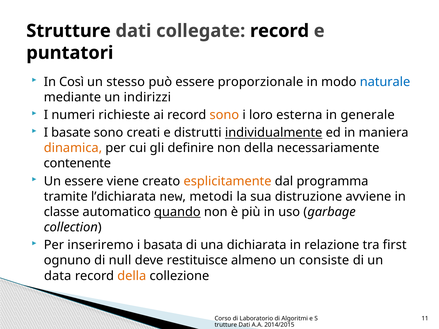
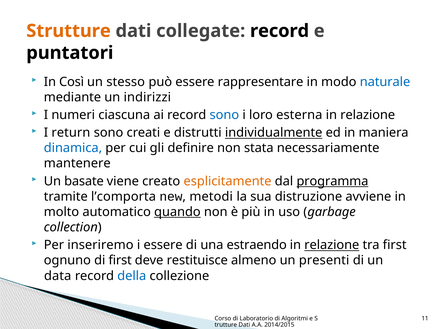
Strutture colour: black -> orange (69, 31)
proporzionale: proporzionale -> rappresentare (261, 82)
richieste: richieste -> ciascuna (124, 115)
sono colour: orange -> blue (224, 115)
generale: generale -> relazione (368, 115)
basate: basate -> return (71, 133)
dinamica colour: orange -> blue (73, 148)
non della: della -> stata (259, 148)
contenente: contenente -> mantenere (77, 164)
Un essere: essere -> basate (84, 181)
programma underline: none -> present (332, 181)
l’dichiarata: l’dichiarata -> l’comporta (124, 197)
classe: classe -> molto (61, 212)
i basata: basata -> essere (163, 245)
dichiarata: dichiarata -> estraendo (257, 245)
relazione underline: none -> present (332, 245)
di null: null -> first (120, 261)
consiste: consiste -> presenti (324, 261)
della colour: orange -> blue (132, 276)
